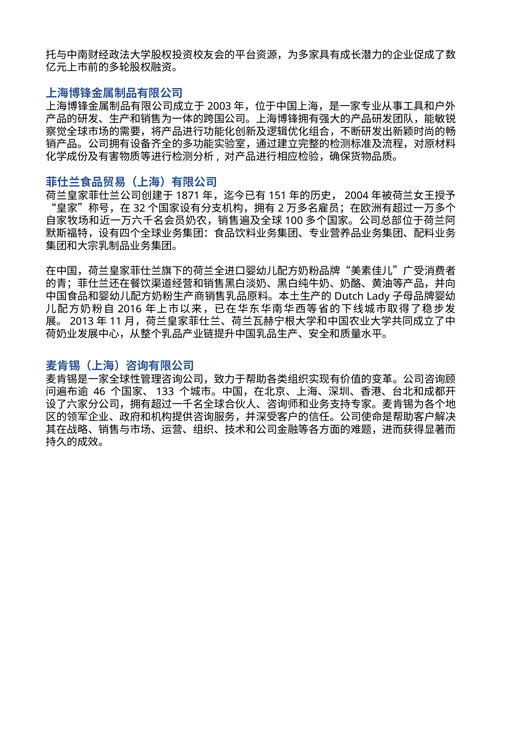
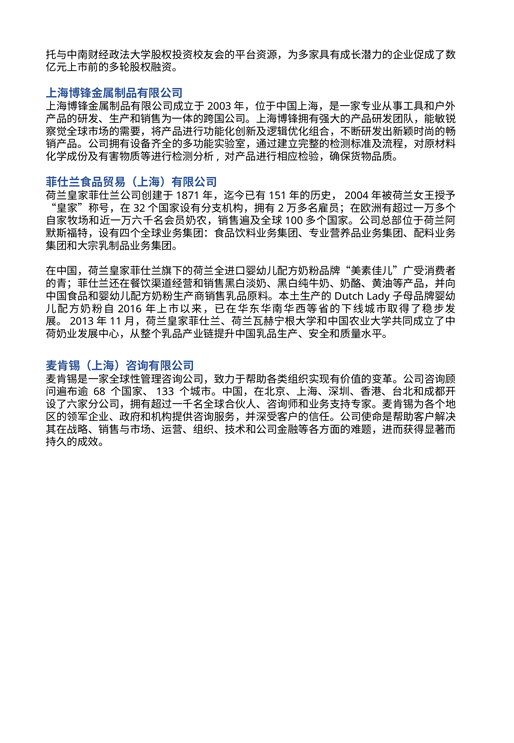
46: 46 -> 68 (99, 391)
